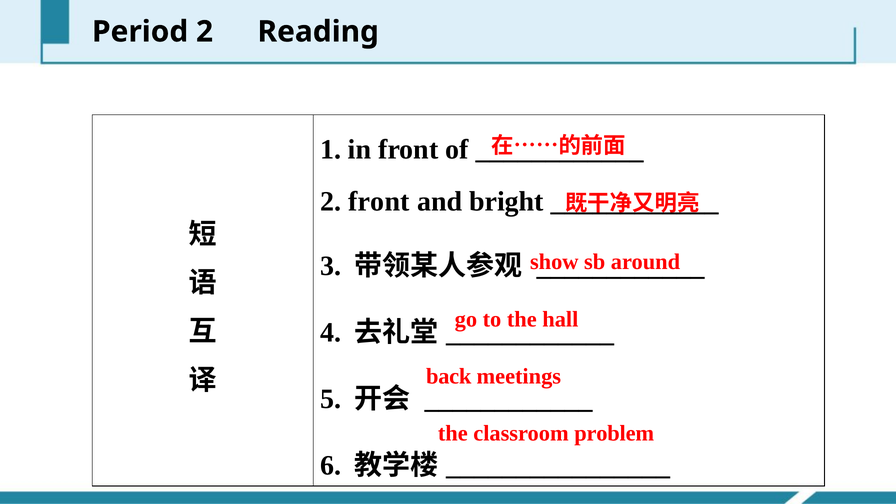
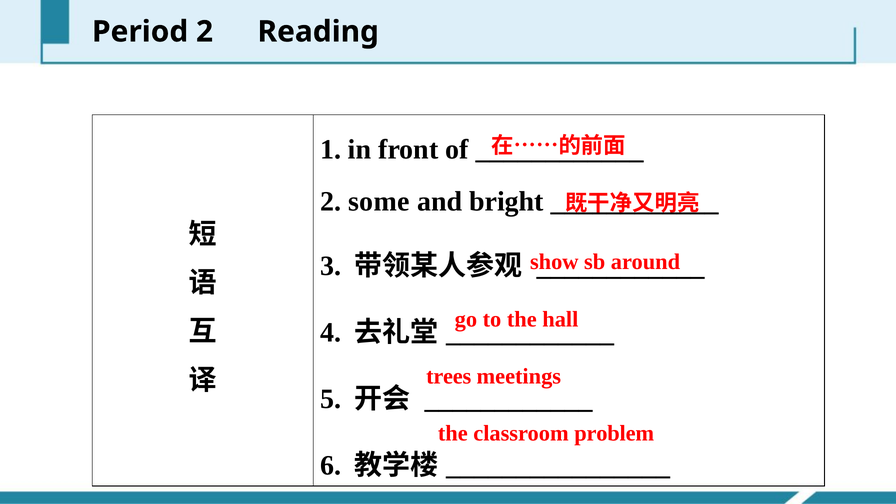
2 front: front -> some (379, 202)
back: back -> trees (449, 376)
